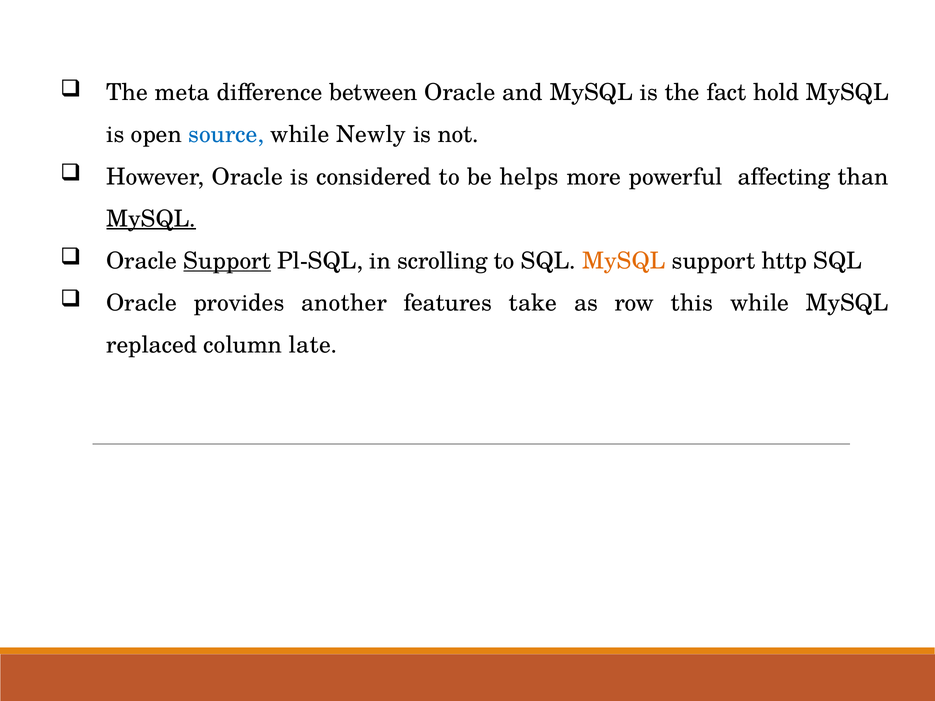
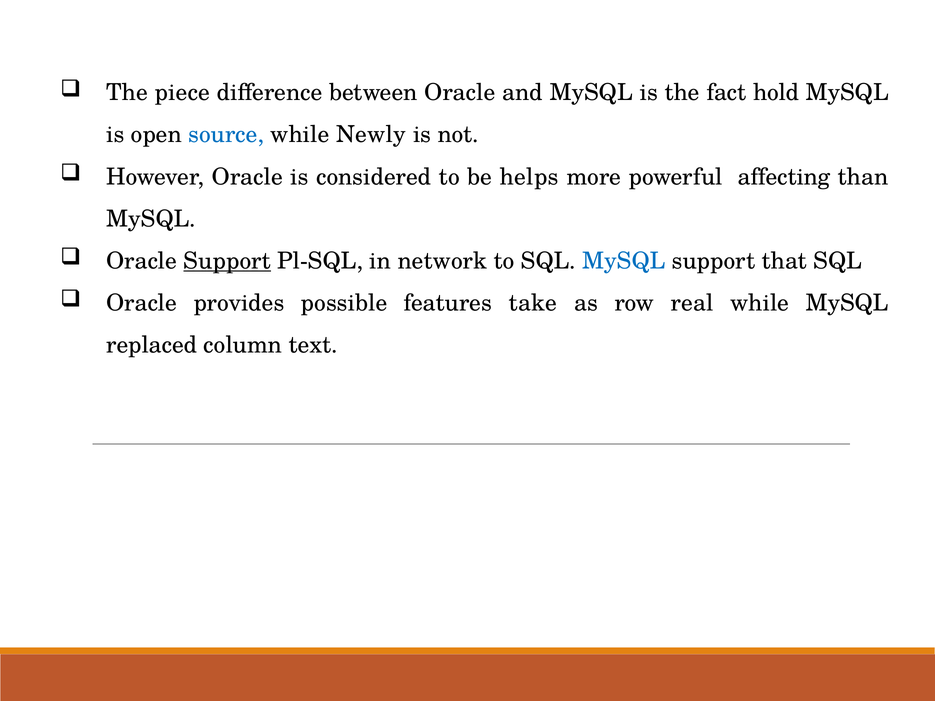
meta: meta -> piece (182, 93)
MySQL underline: present -> none (151, 219)
scrolling: scrolling -> network (442, 261)
MySQL colour: orange -> blue (624, 261)
http: http -> that (784, 261)
another: another -> possible (344, 303)
this: this -> real (692, 303)
late: late -> text (313, 345)
